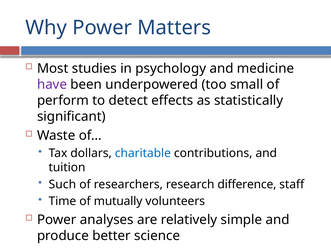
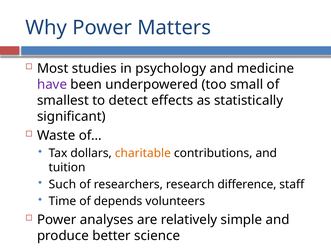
perform: perform -> smallest (63, 100)
charitable colour: blue -> orange (143, 153)
mutually: mutually -> depends (118, 201)
